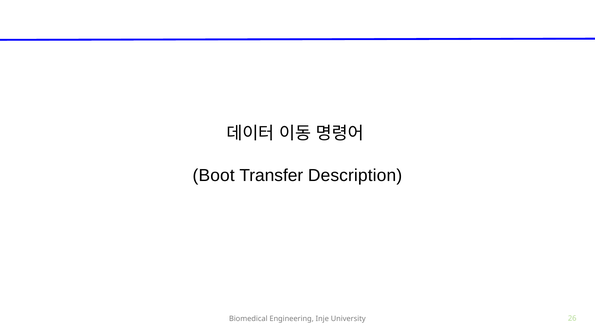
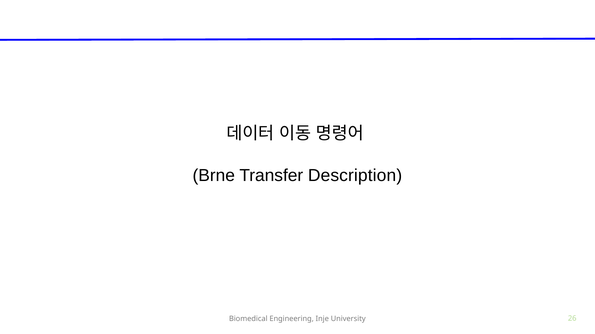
Boot: Boot -> Brne (214, 176)
